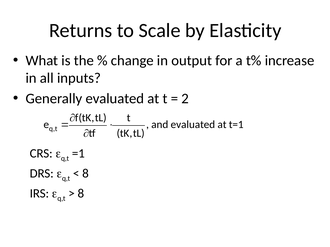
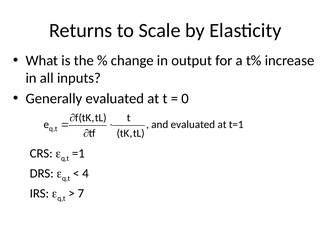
2: 2 -> 0 (185, 99)
8: 8 -> 4 (85, 174)
8: 8 -> 7 (81, 194)
